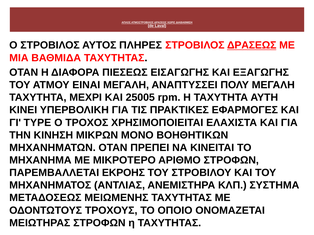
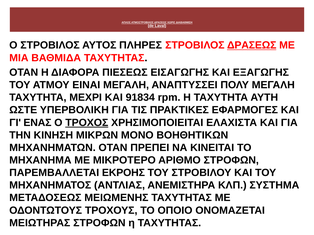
25005: 25005 -> 91834 (140, 98)
ΚΙΝΕΙ: ΚΙΝΕΙ -> ΩΣΤΕ (23, 110)
TYPE: TYPE -> ΕΝΑΣ (37, 123)
ΤΡΟΧΟΣ underline: none -> present (87, 123)
